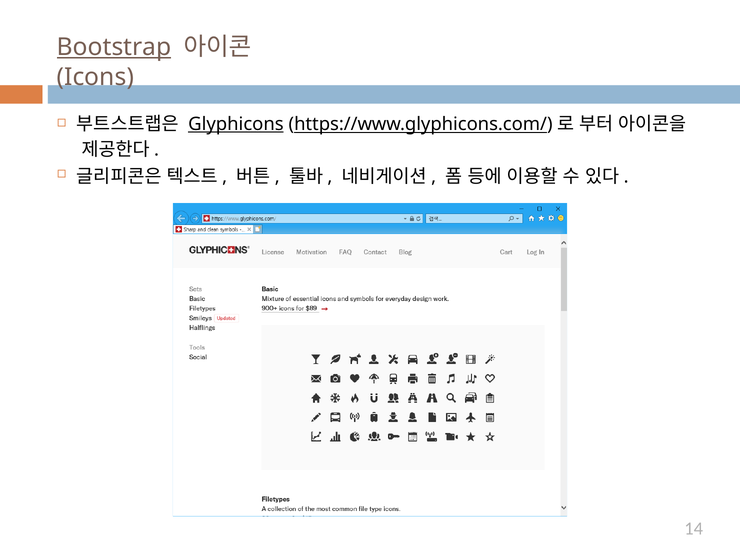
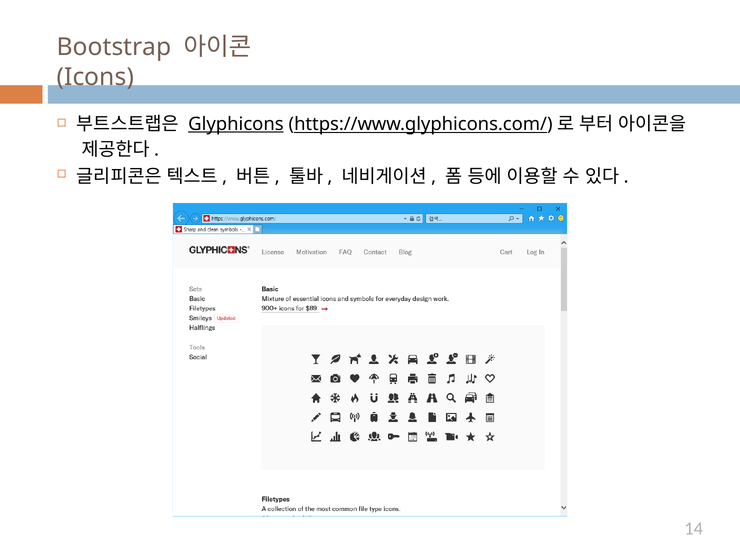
Bootstrap underline: present -> none (114, 47)
